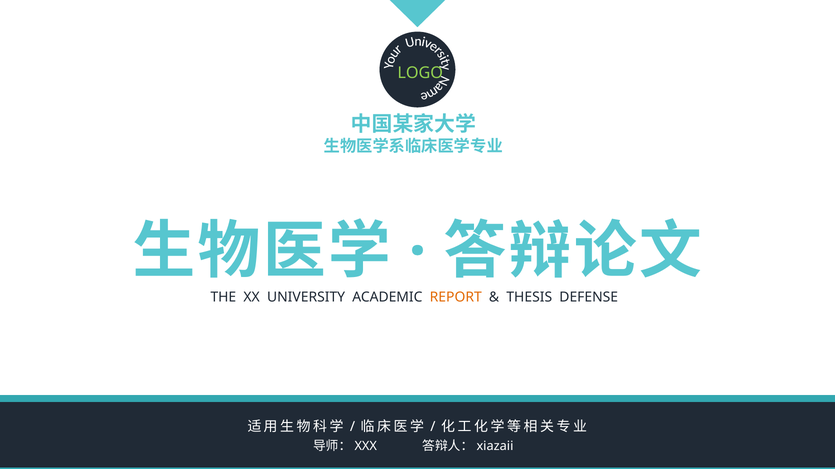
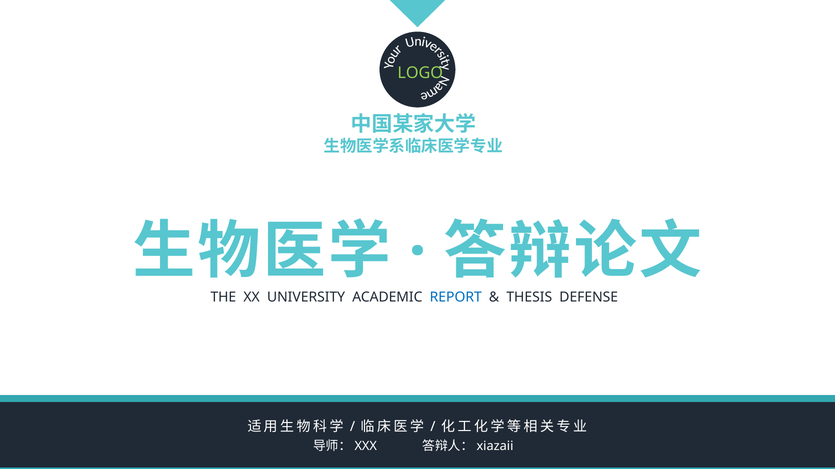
REPORT colour: orange -> blue (456, 298)
